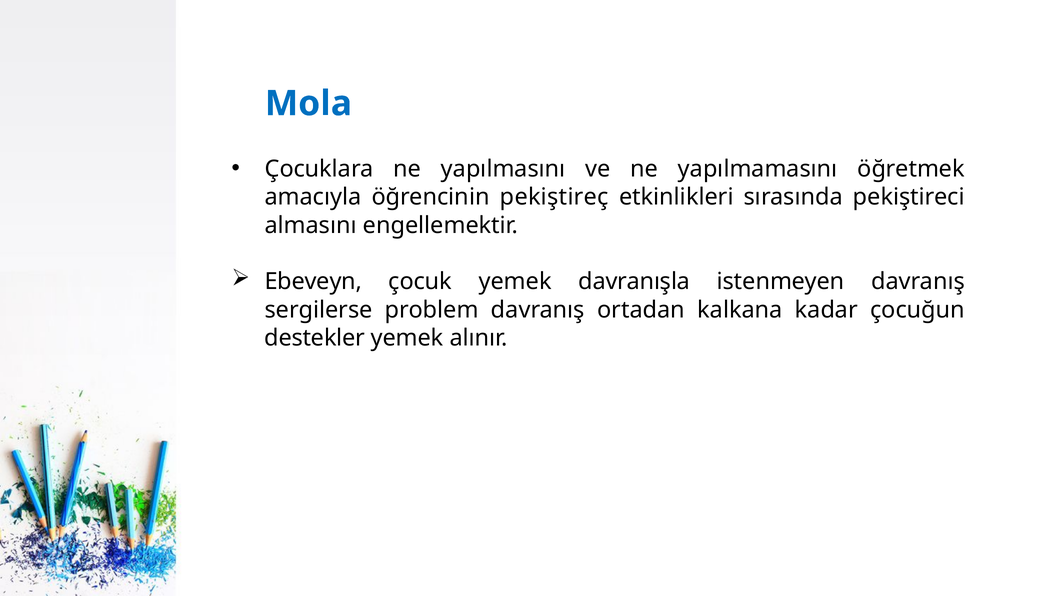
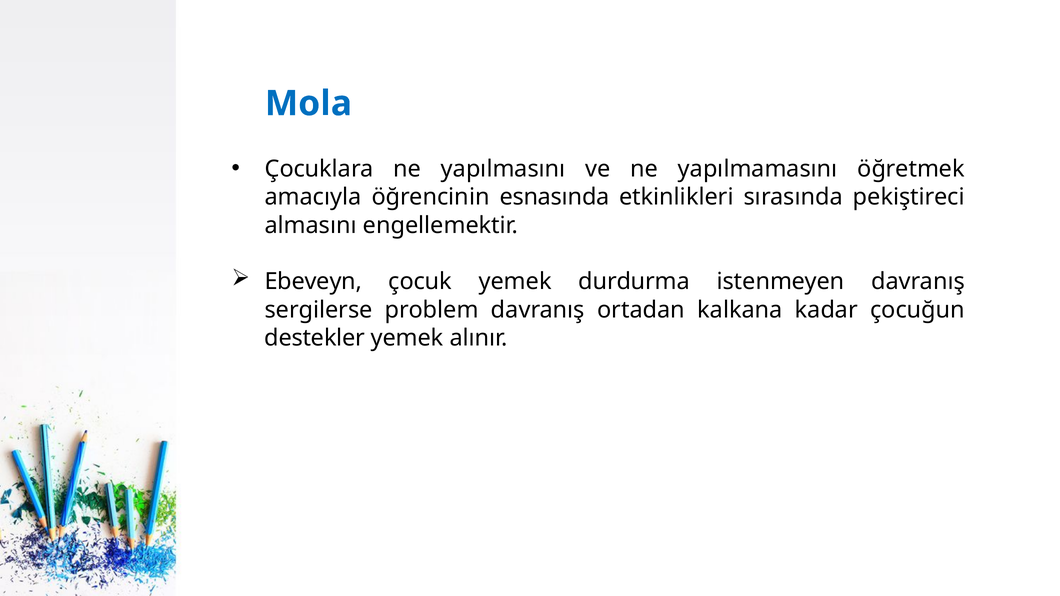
pekiştireç: pekiştireç -> esnasında (555, 197)
davranışla: davranışla -> durdurma (634, 282)
